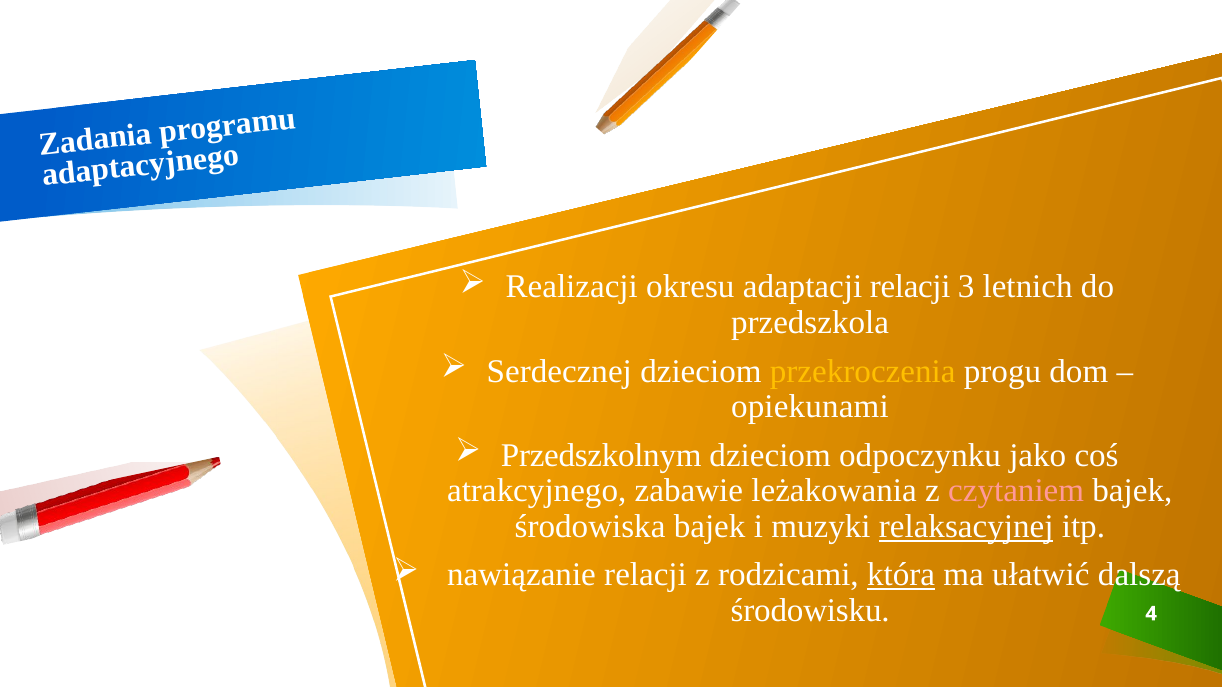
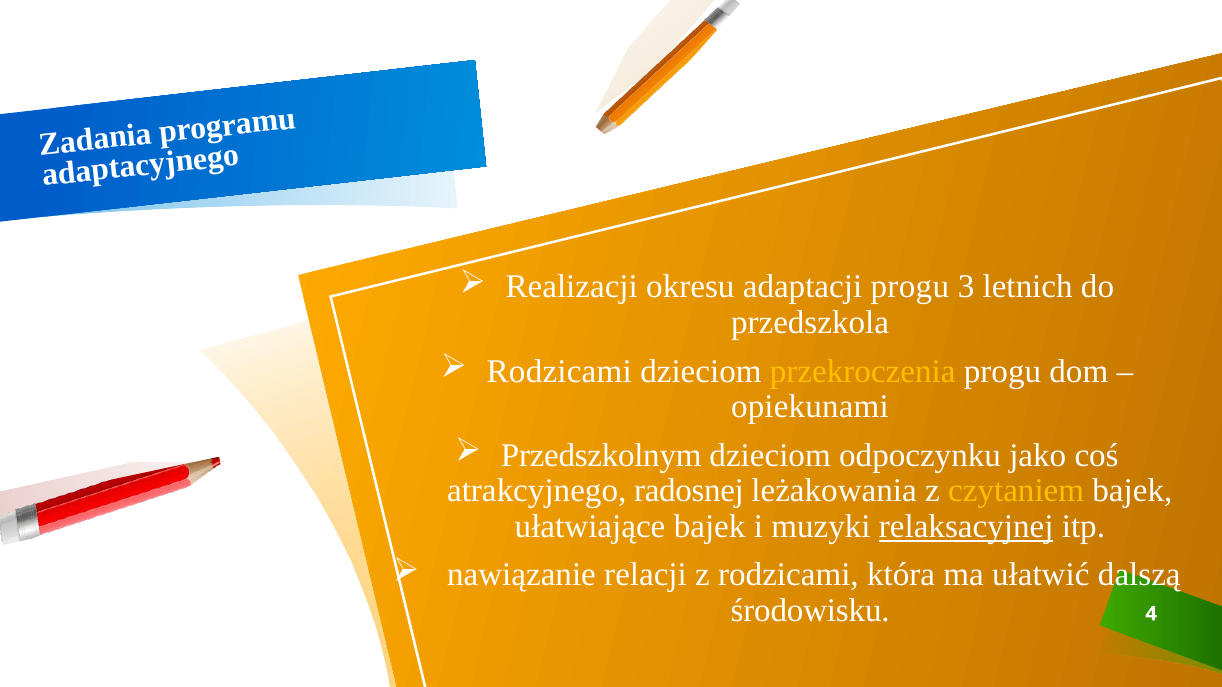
adaptacji relacji: relacji -> progu (910, 287)
Serdecznej: Serdecznej -> Rodzicami (559, 371)
zabawie: zabawie -> radosnej (689, 491)
czytaniem colour: pink -> yellow (1016, 491)
środowiska: środowiska -> ułatwiające (590, 527)
która underline: present -> none (901, 575)
